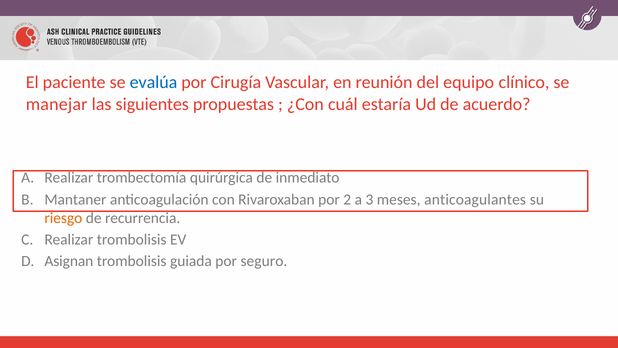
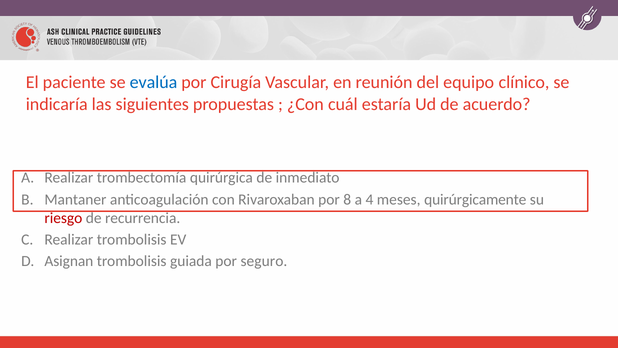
manejar: manejar -> indicaría (57, 104)
2: 2 -> 8 (347, 199)
3: 3 -> 4 (369, 199)
anticoagulantes: anticoagulantes -> quirúrgicamente (475, 199)
riesgo colour: orange -> red (63, 218)
